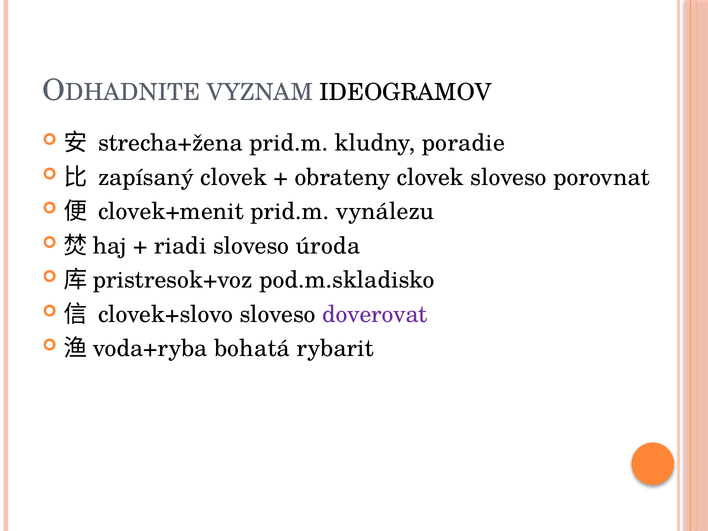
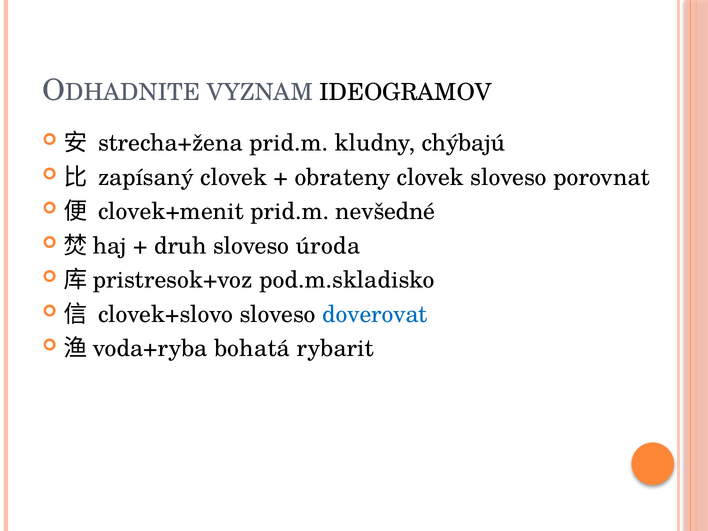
poradie: poradie -> chýbajú (464, 143)
vynálezu: vynálezu -> nevšedné (385, 212)
riadi: riadi -> druh (180, 246)
doverovat colour: purple -> blue (375, 314)
